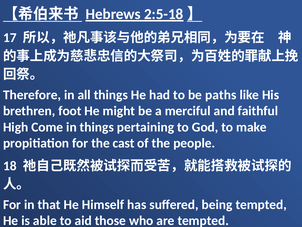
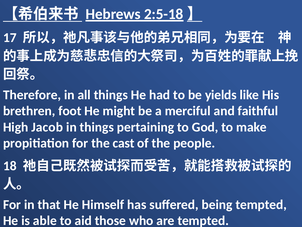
paths: paths -> yields (221, 95)
Come: Come -> Jacob (47, 127)
